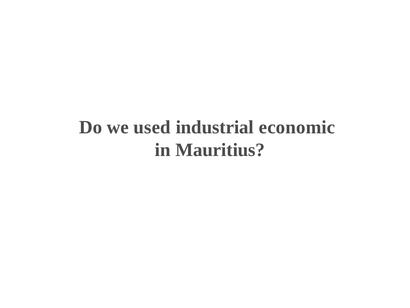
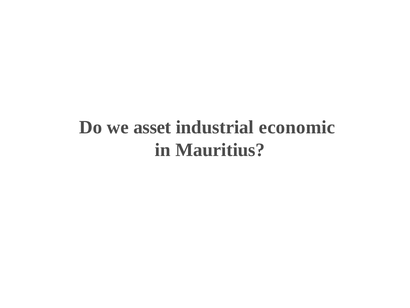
used: used -> asset (152, 127)
